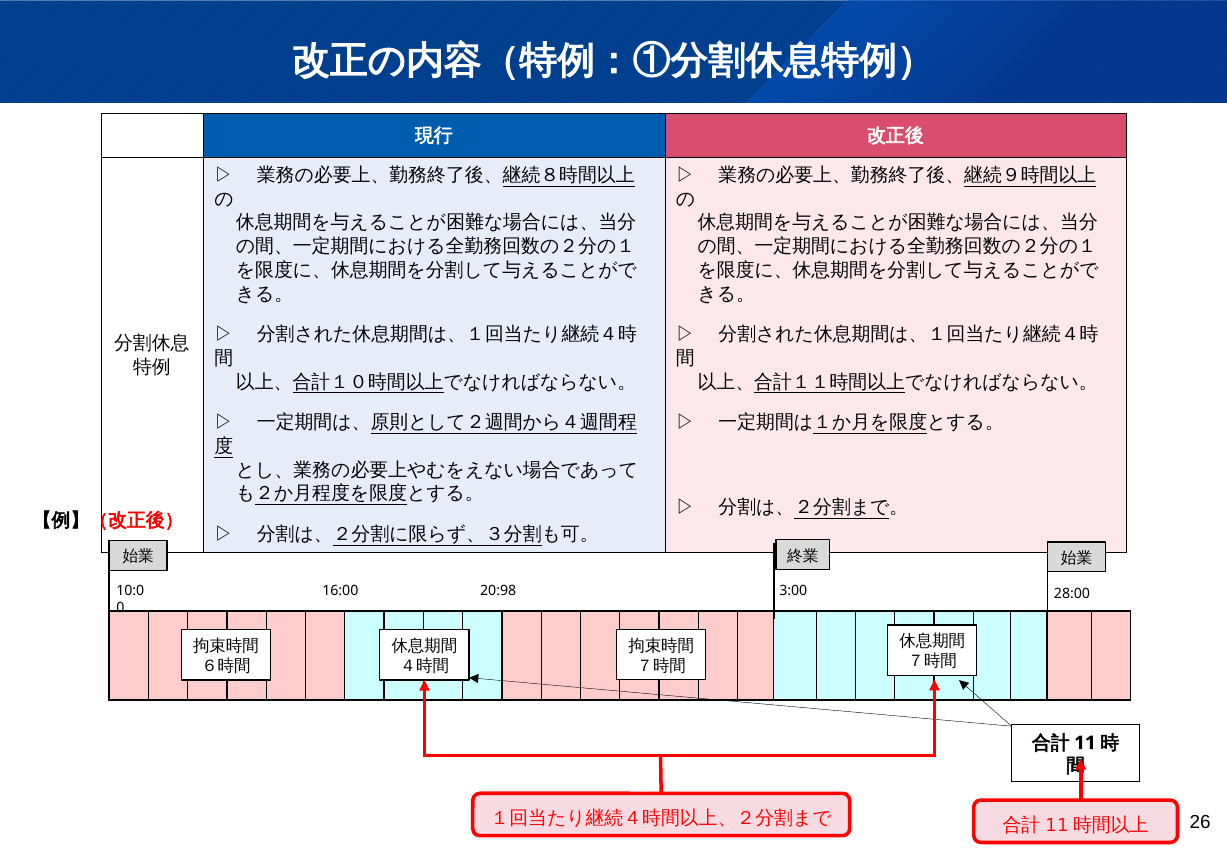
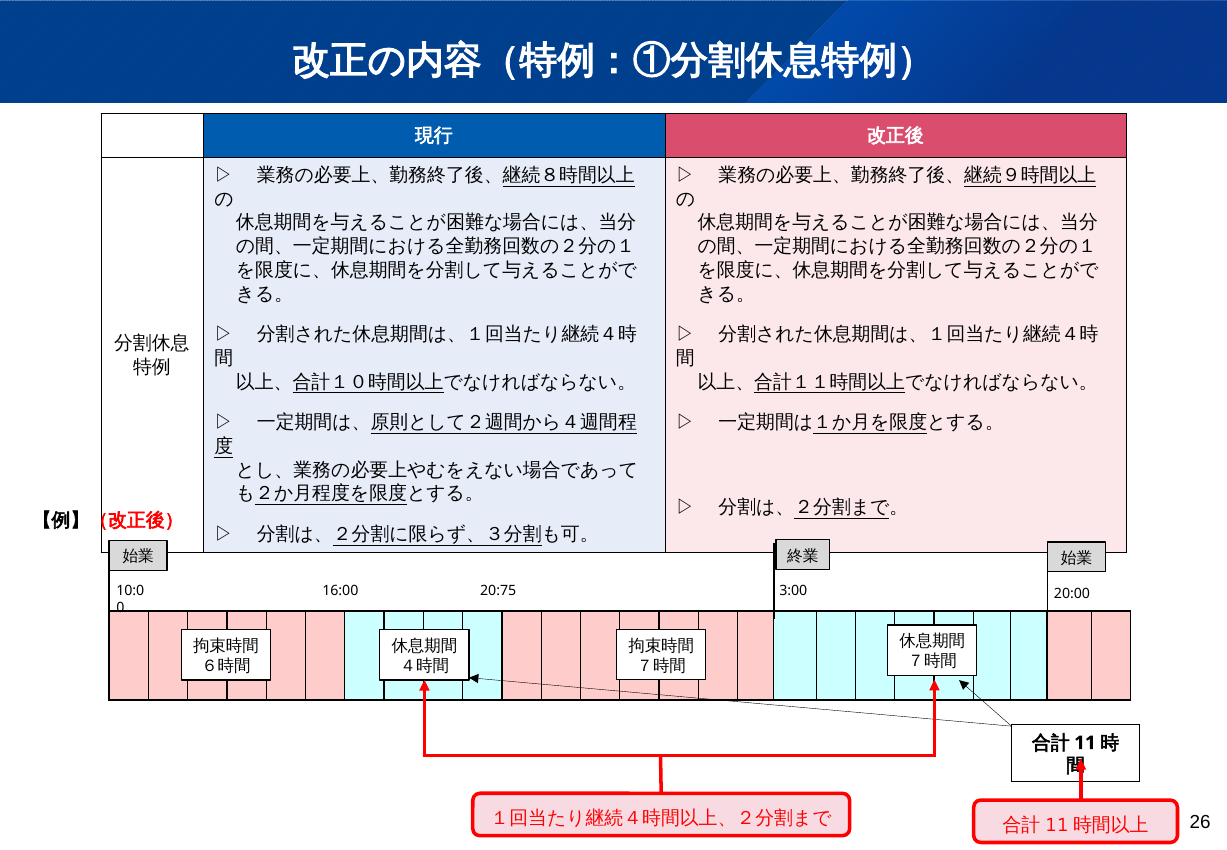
20:98: 20:98 -> 20:75 (498, 591)
28:00: 28:00 -> 20:00 (1072, 594)
